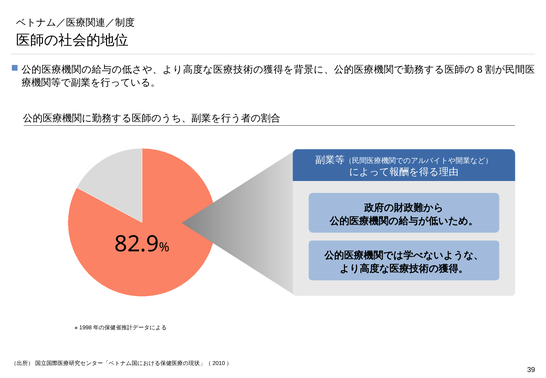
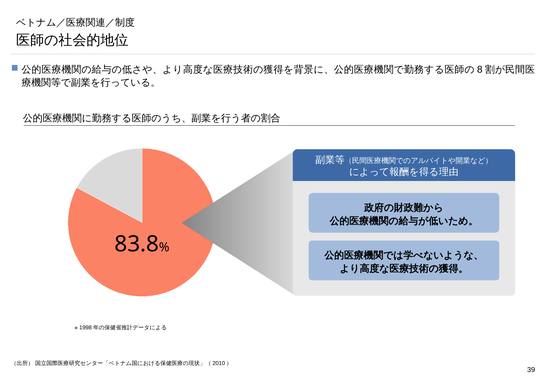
82.9: 82.9 -> 83.8 (137, 244)
